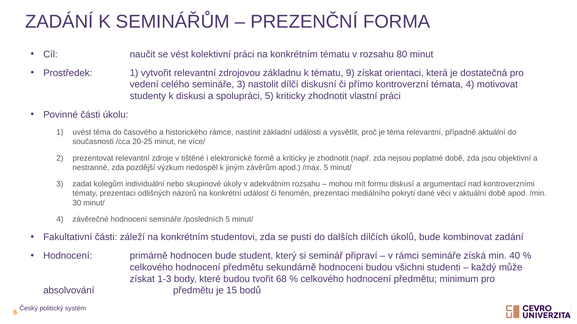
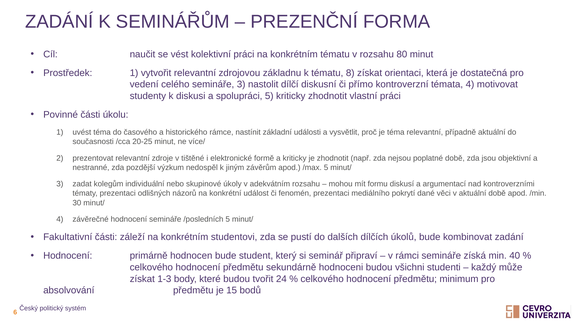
9: 9 -> 8 (350, 73)
68: 68 -> 24 (281, 279)
